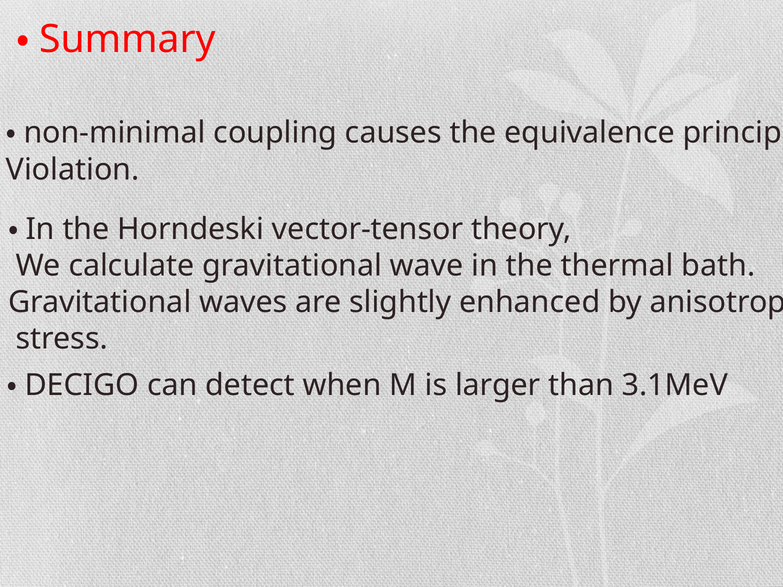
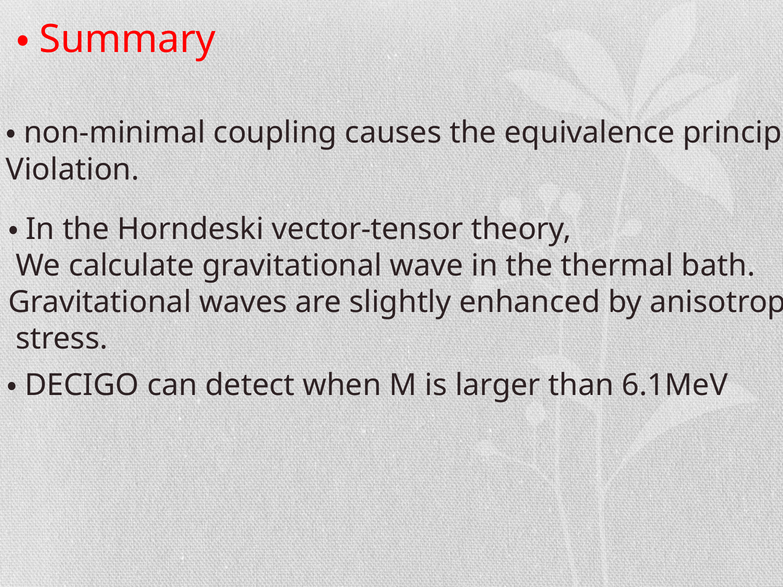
3.1MeV: 3.1MeV -> 6.1MeV (675, 386)
